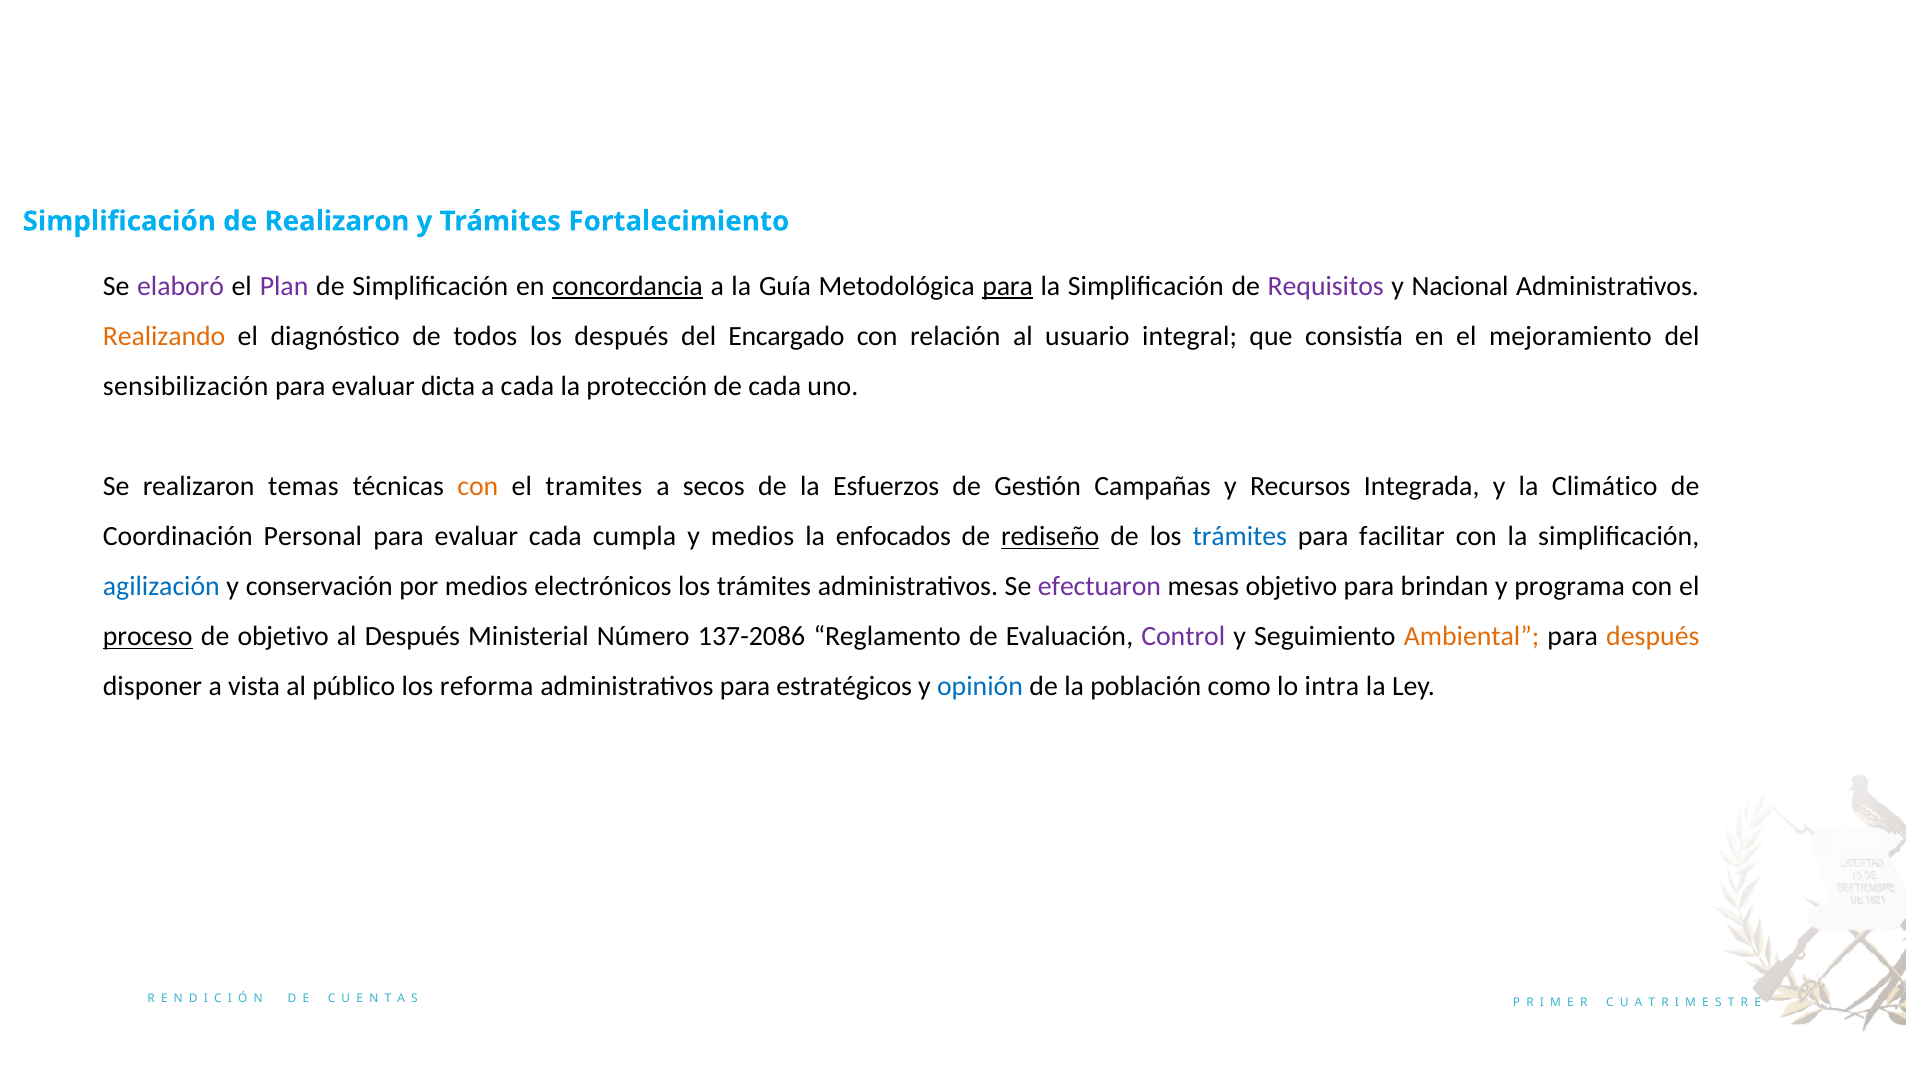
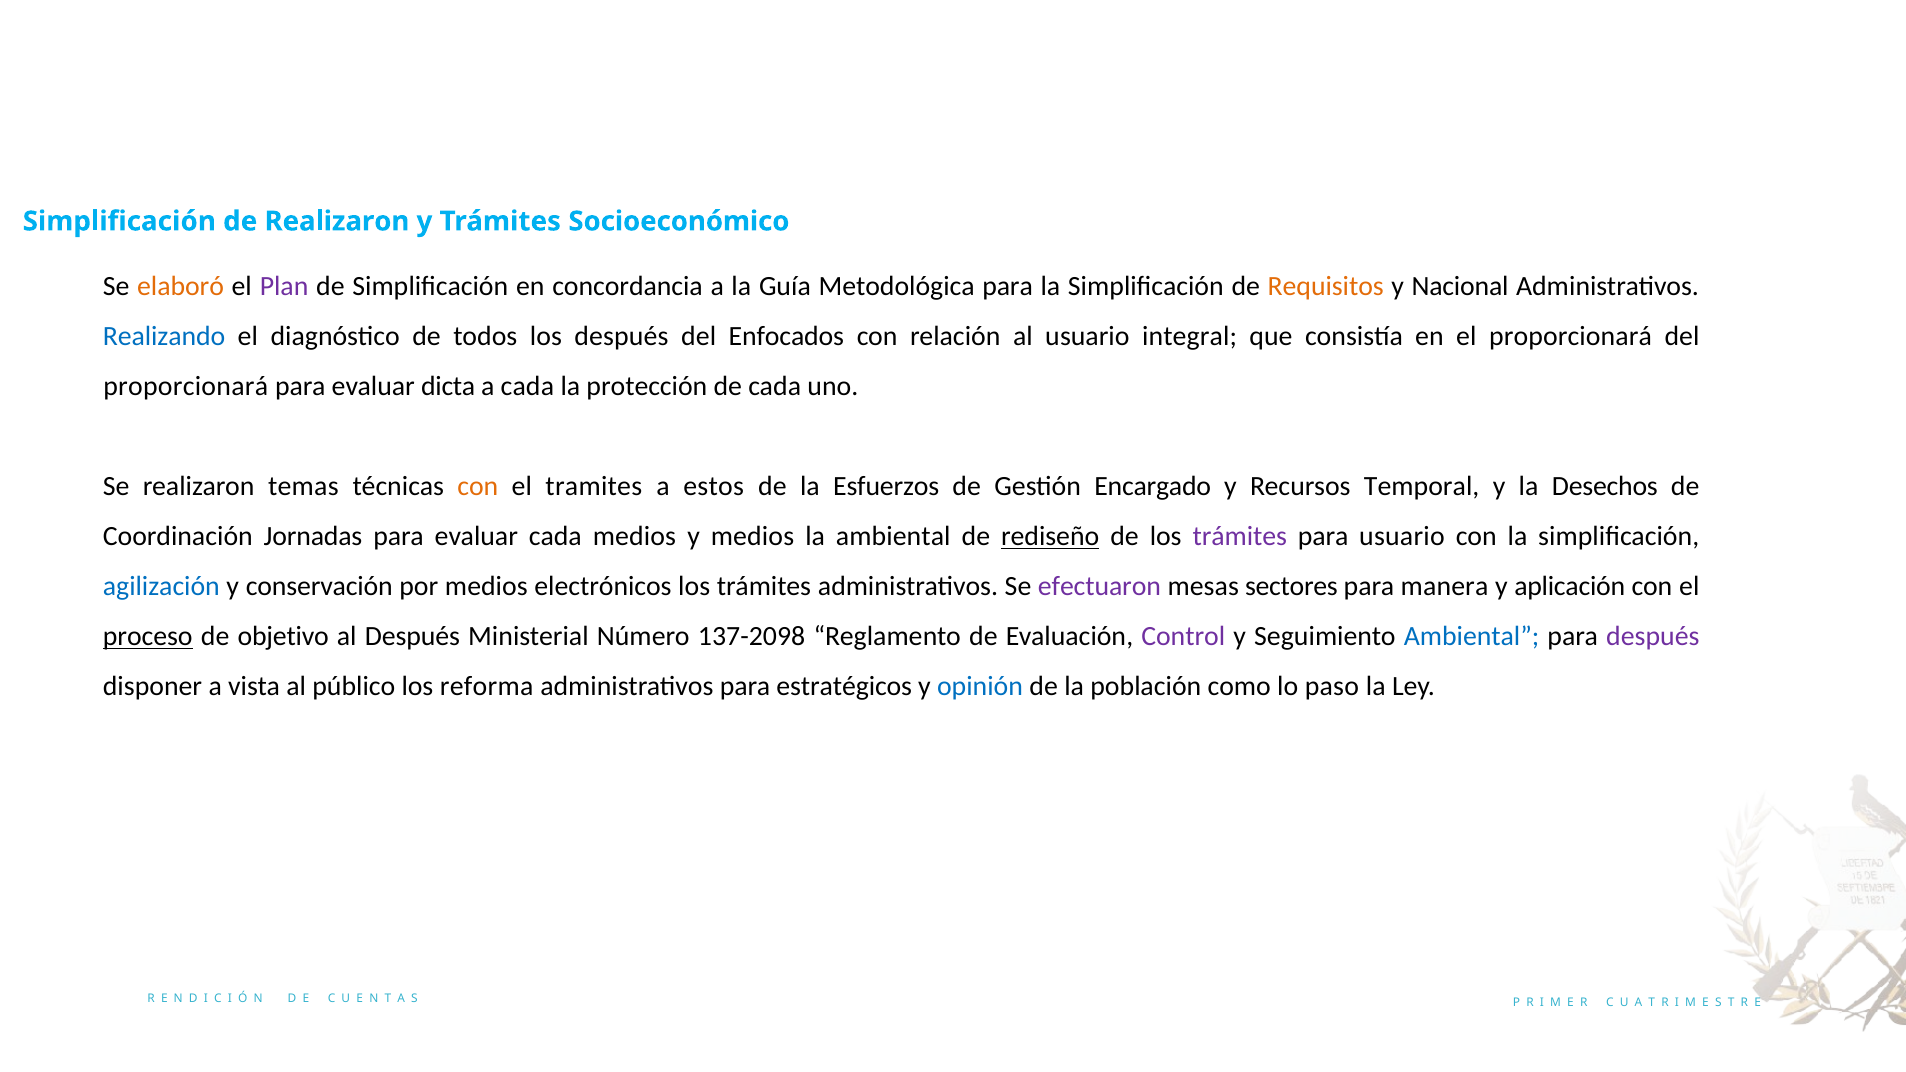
Fortalecimiento: Fortalecimiento -> Socioeconómico (679, 221)
elaboró colour: purple -> orange (181, 286)
concordancia underline: present -> none (627, 286)
para underline: present -> none (1008, 286)
Requisitos colour: purple -> orange (1326, 286)
Realizando colour: orange -> blue (164, 336)
Encargado: Encargado -> Enfocados (786, 336)
el mejoramiento: mejoramiento -> proporcionará (1571, 336)
sensibilización: sensibilización -> proporcionará (186, 386)
secos: secos -> estos (714, 486)
Campañas: Campañas -> Encargado (1153, 486)
Integrada: Integrada -> Temporal (1422, 486)
Climático: Climático -> Desechos (1605, 486)
Personal: Personal -> Jornadas (313, 536)
cada cumpla: cumpla -> medios (634, 536)
la enfocados: enfocados -> ambiental (893, 536)
trámites colour: blue -> purple (1240, 536)
para facilitar: facilitar -> usuario (1402, 536)
mesas objetivo: objetivo -> sectores (1291, 586)
brindan: brindan -> manera (1445, 586)
programa: programa -> aplicación (1570, 586)
137-2086: 137-2086 -> 137-2098 (752, 637)
Ambiental colour: orange -> blue (1472, 637)
después colour: orange -> purple (1653, 637)
intra: intra -> paso (1332, 687)
